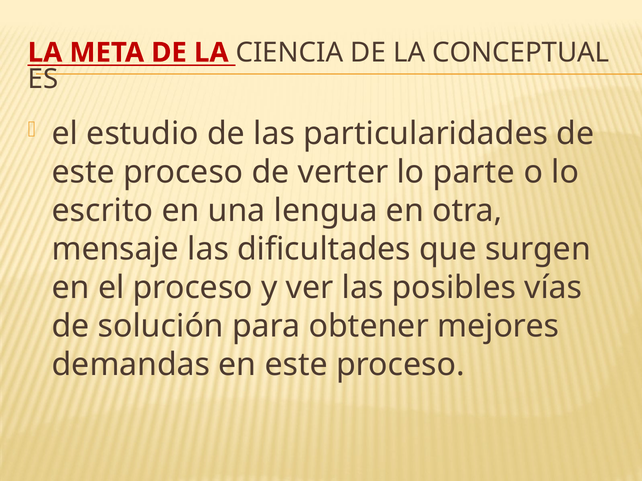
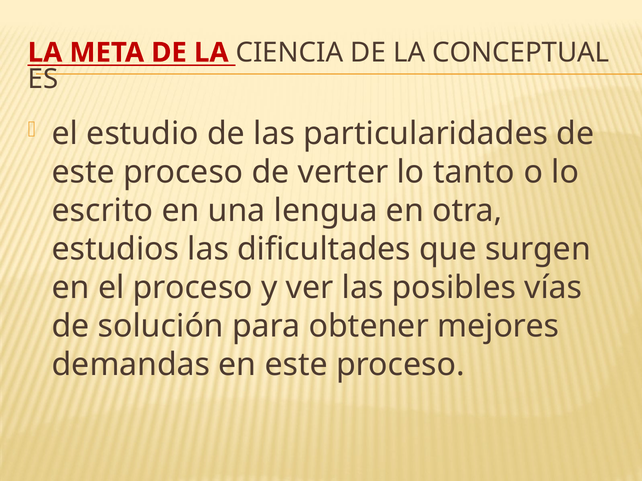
parte: parte -> tanto (474, 172)
mensaje: mensaje -> estudios (115, 249)
